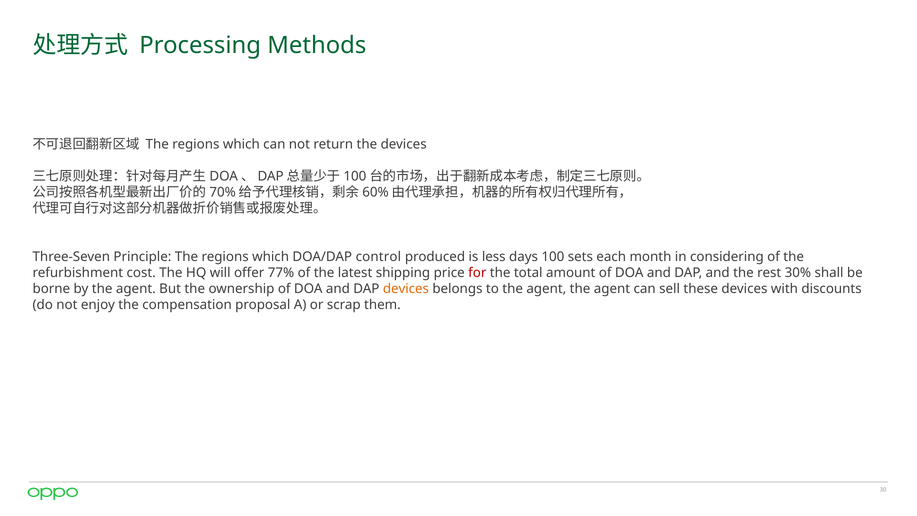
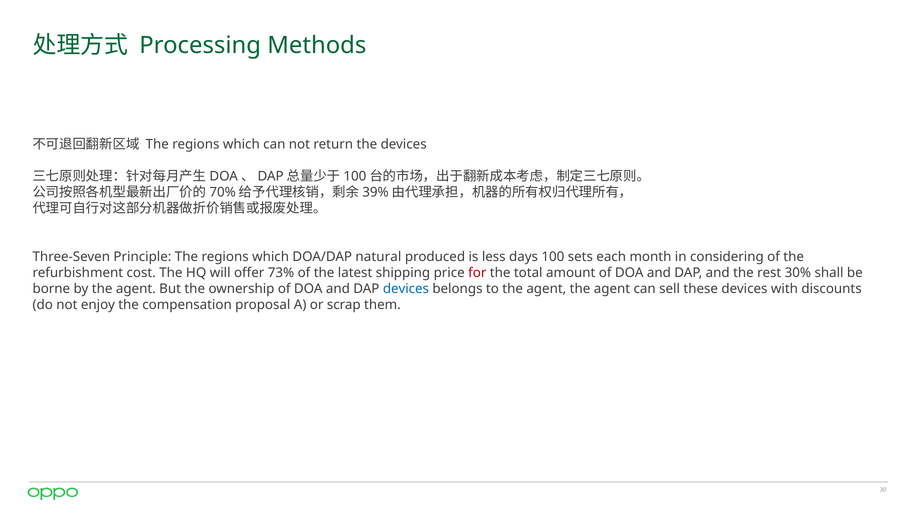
60%: 60% -> 39% (376, 192)
control: control -> natural (378, 256)
77%: 77% -> 73% (281, 273)
devices colour: orange -> blue (406, 289)
